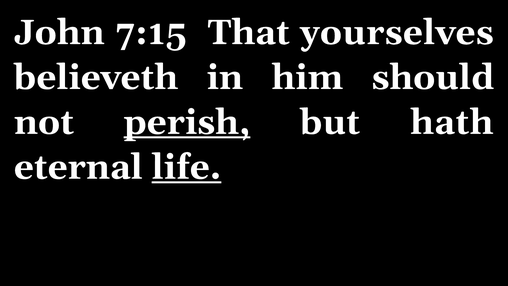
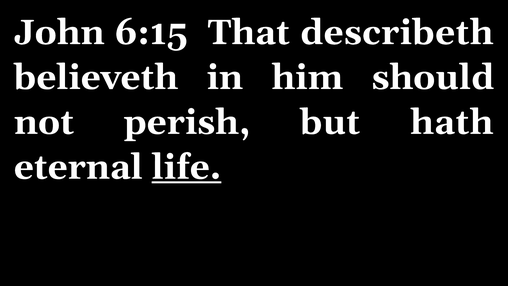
7:15: 7:15 -> 6:15 (151, 33)
yourselves: yourselves -> describeth (397, 33)
perish underline: present -> none (187, 122)
